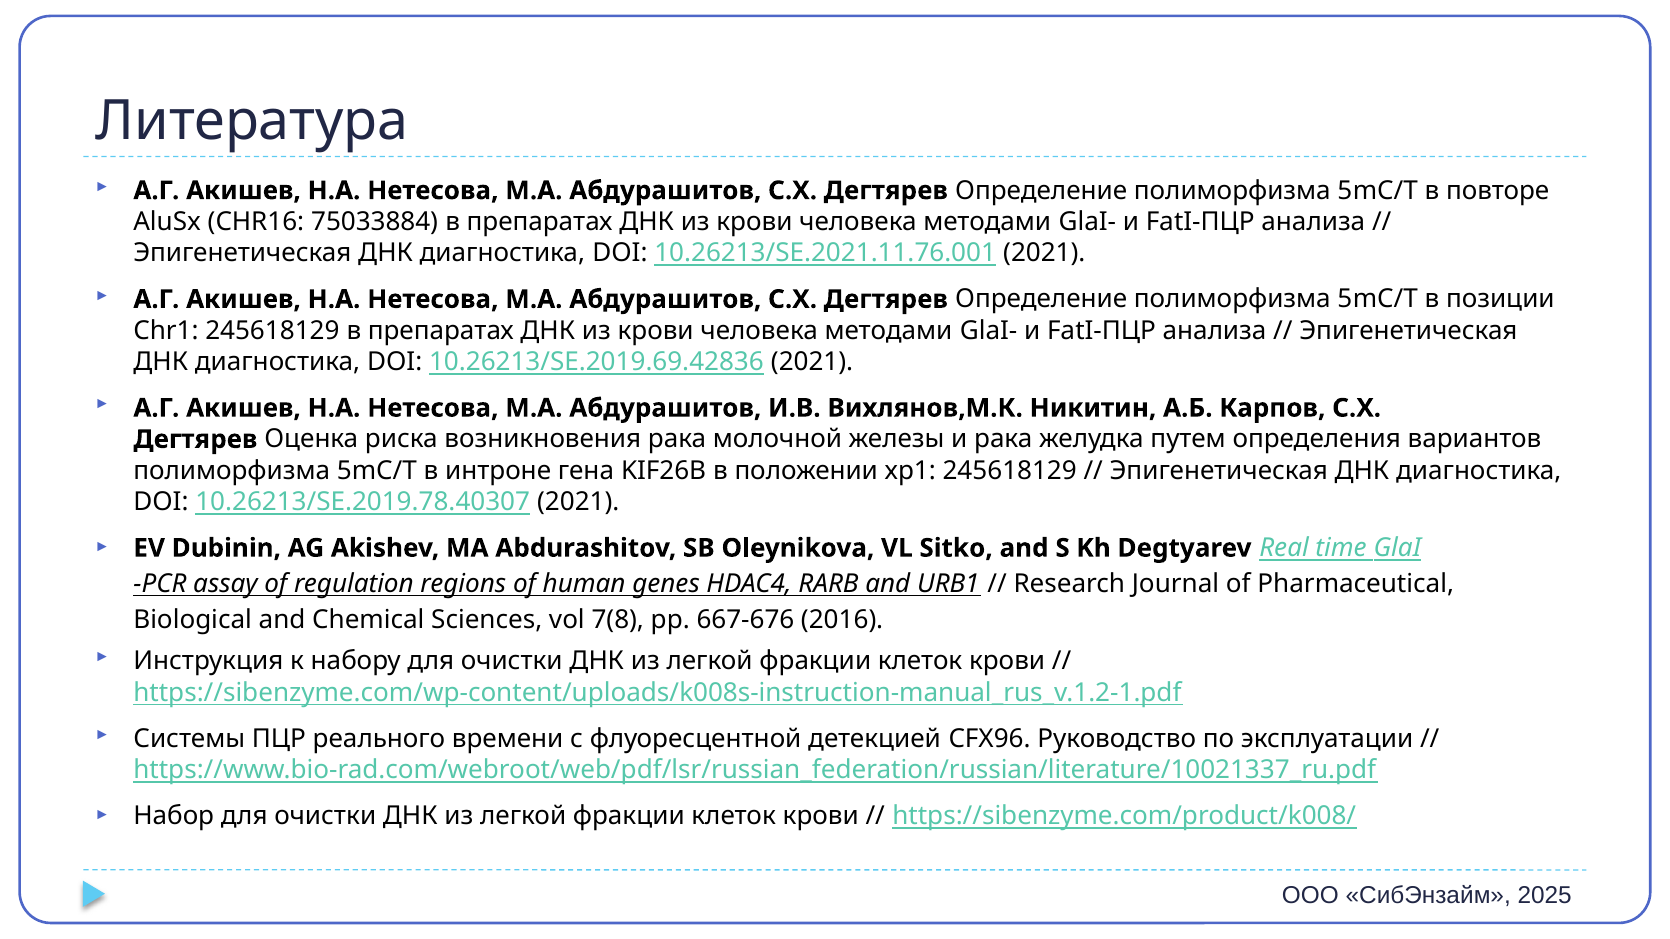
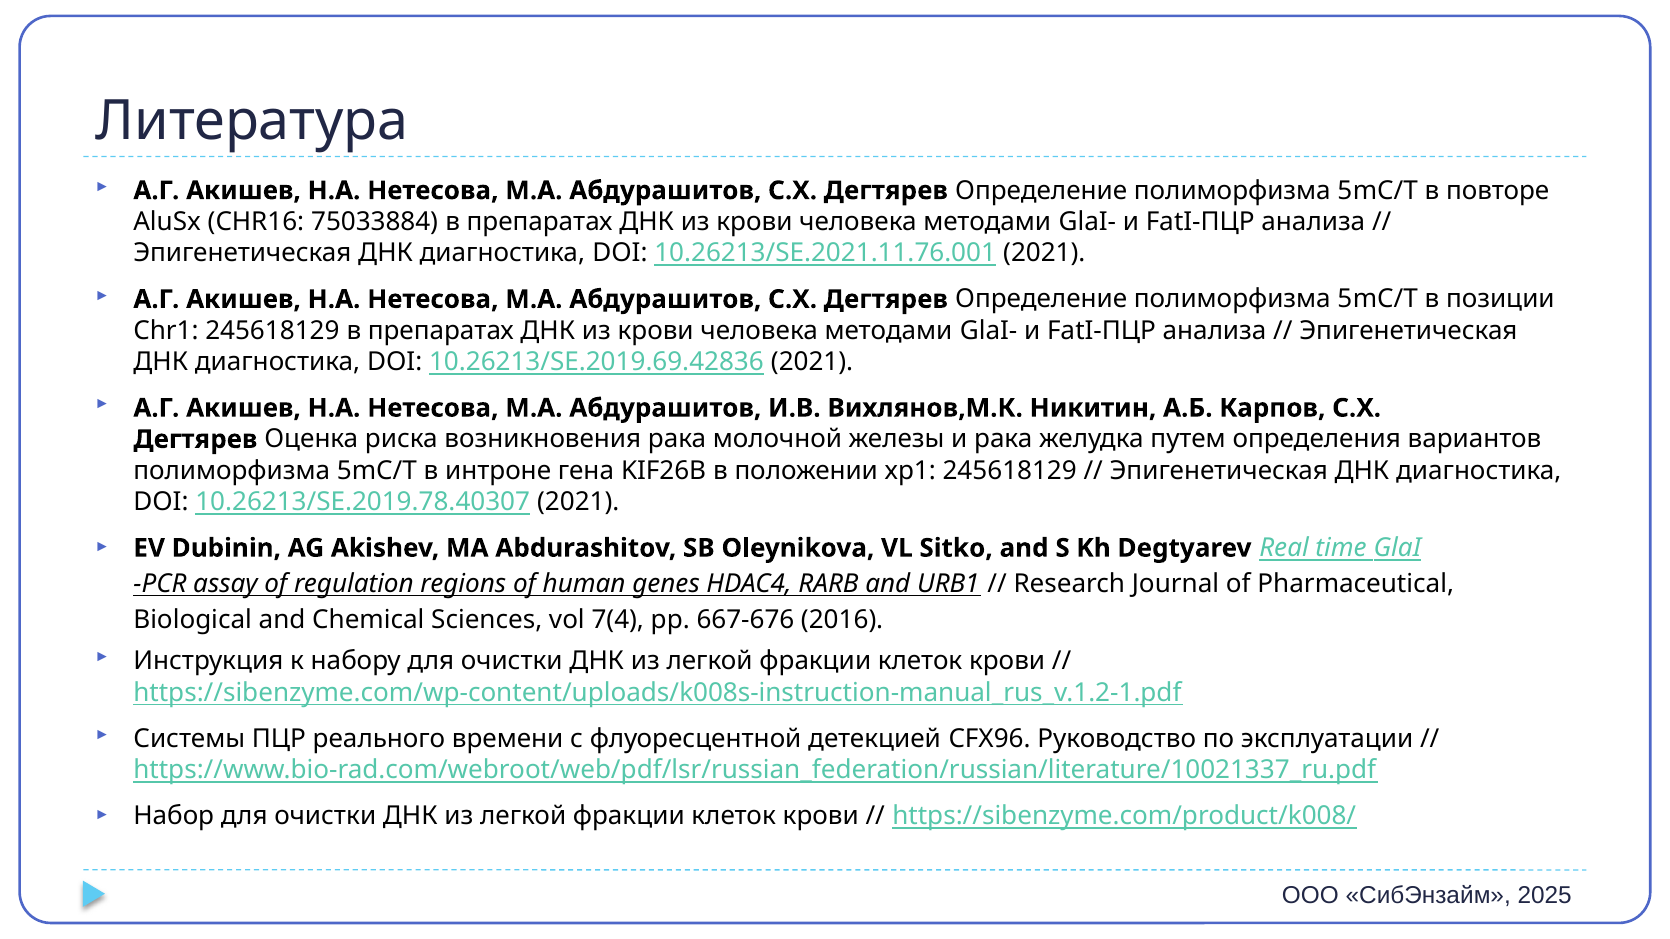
7(8: 7(8 -> 7(4 (618, 620)
